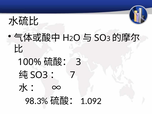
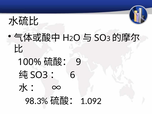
3: 3 -> 9 (78, 62)
7: 7 -> 6 (73, 75)
